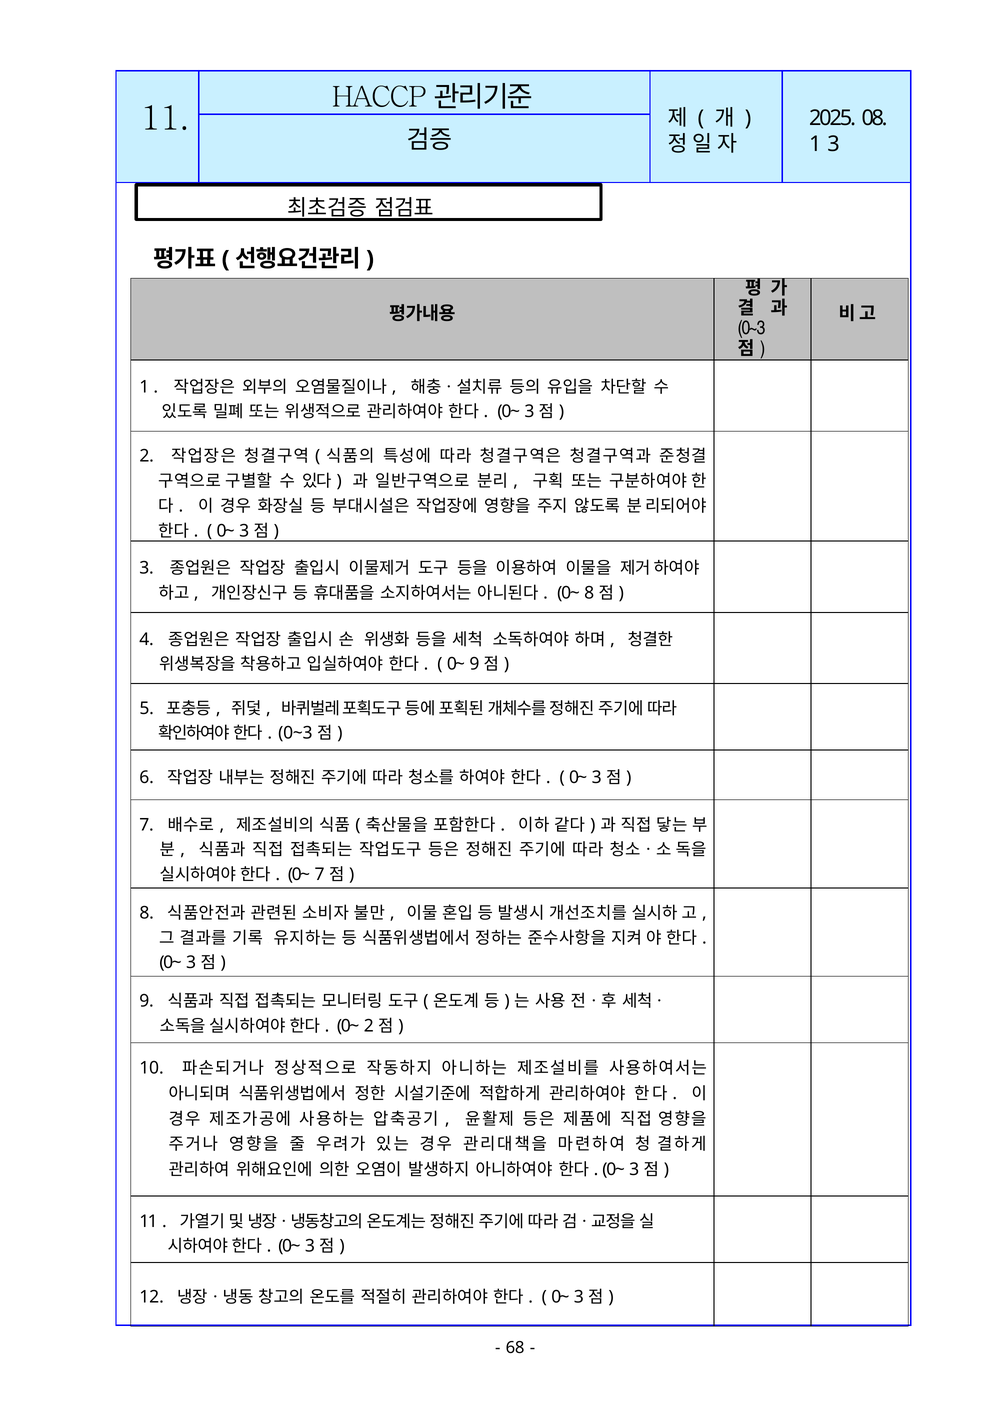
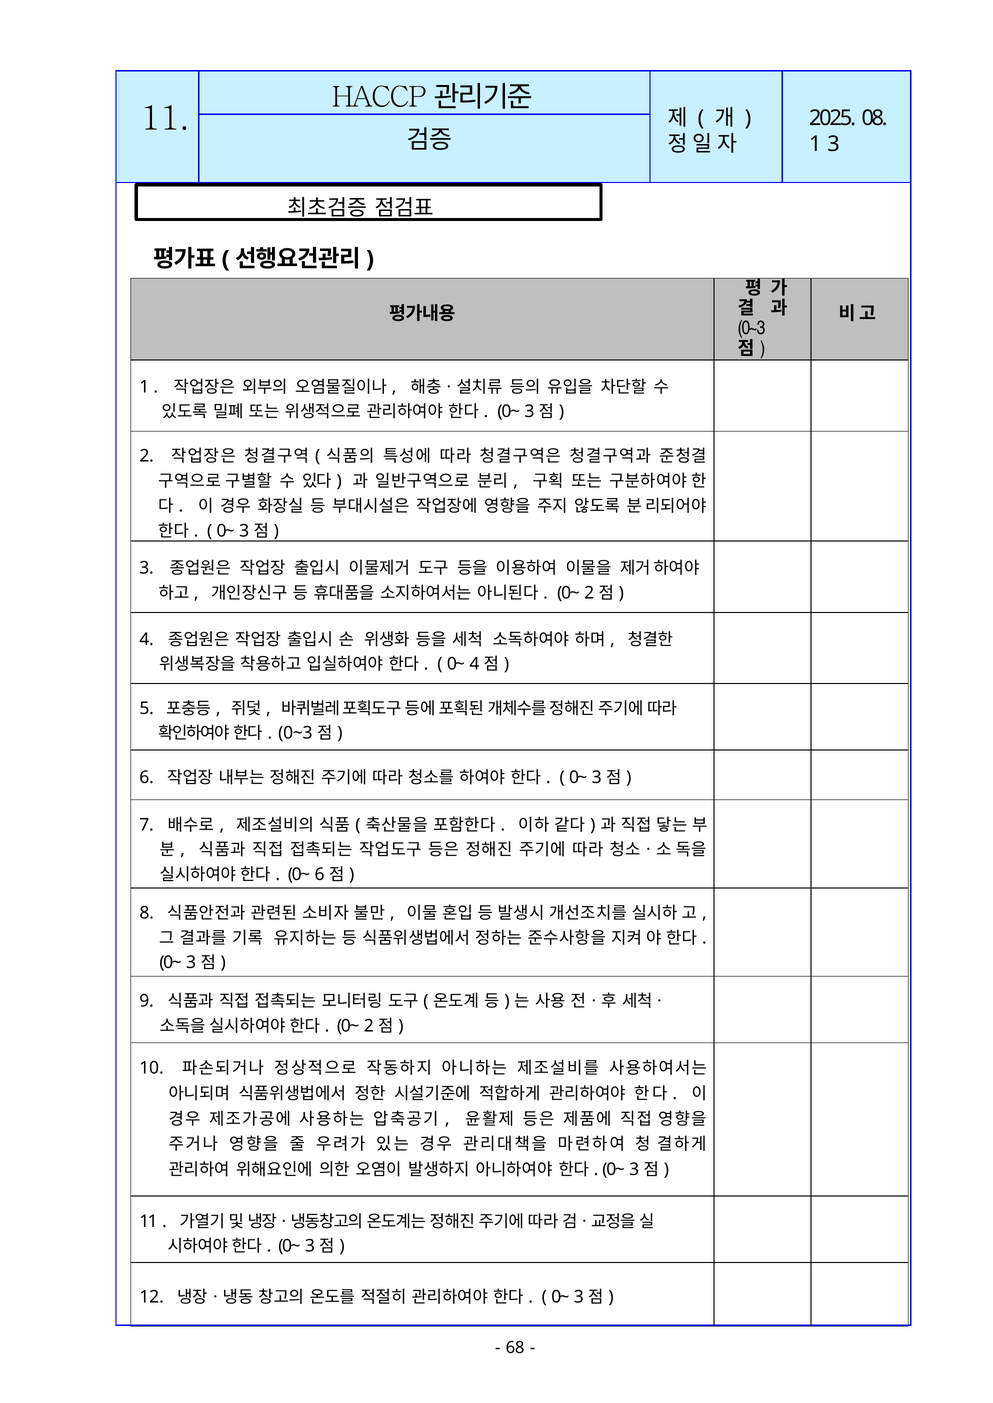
8: 8 -> 2 (589, 593)
0~ 9: 9 -> 4 (474, 664)
0~ 7: 7 -> 6 (320, 875)
